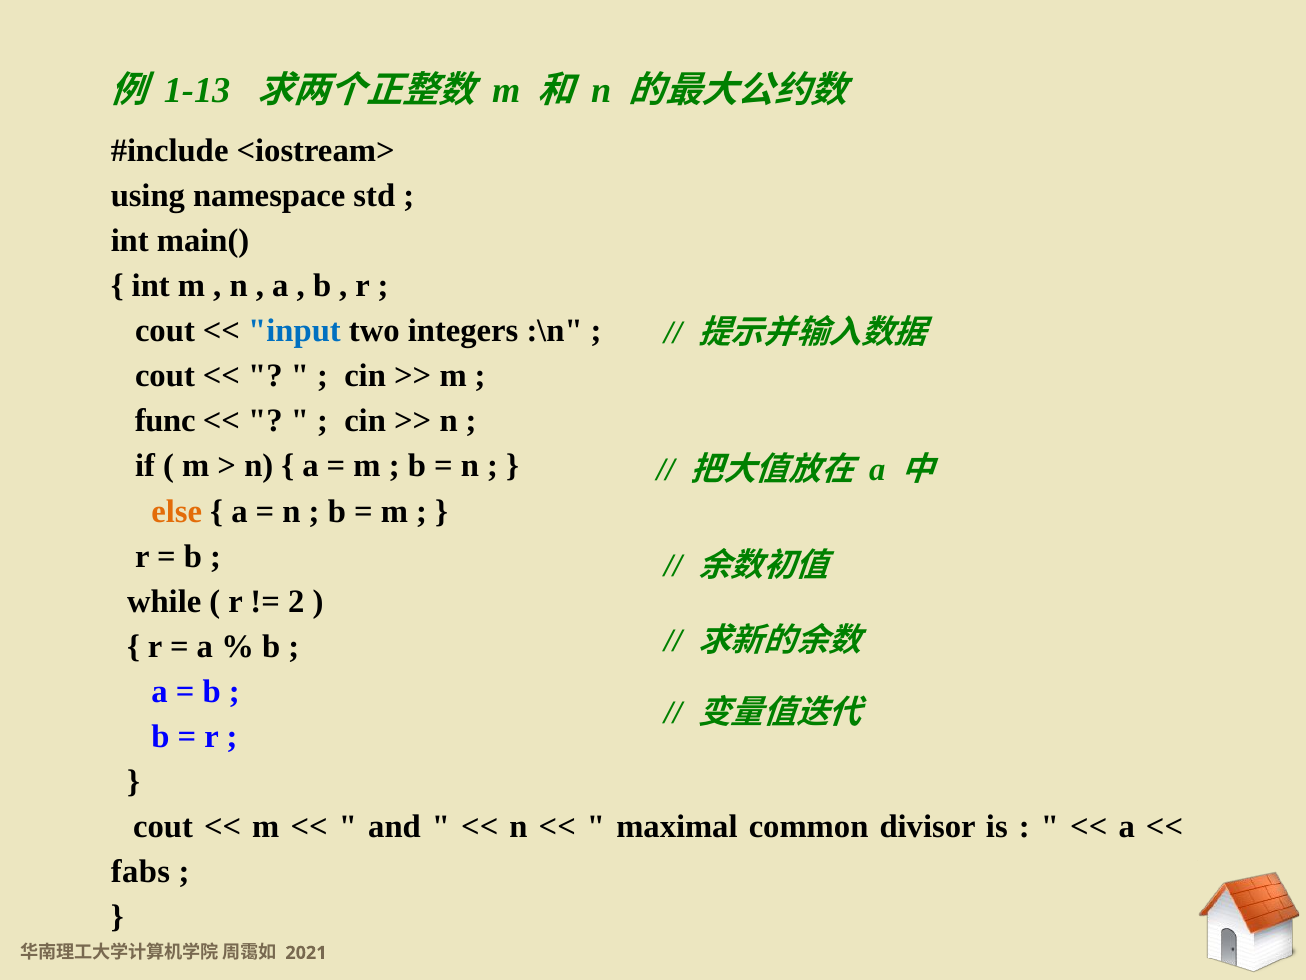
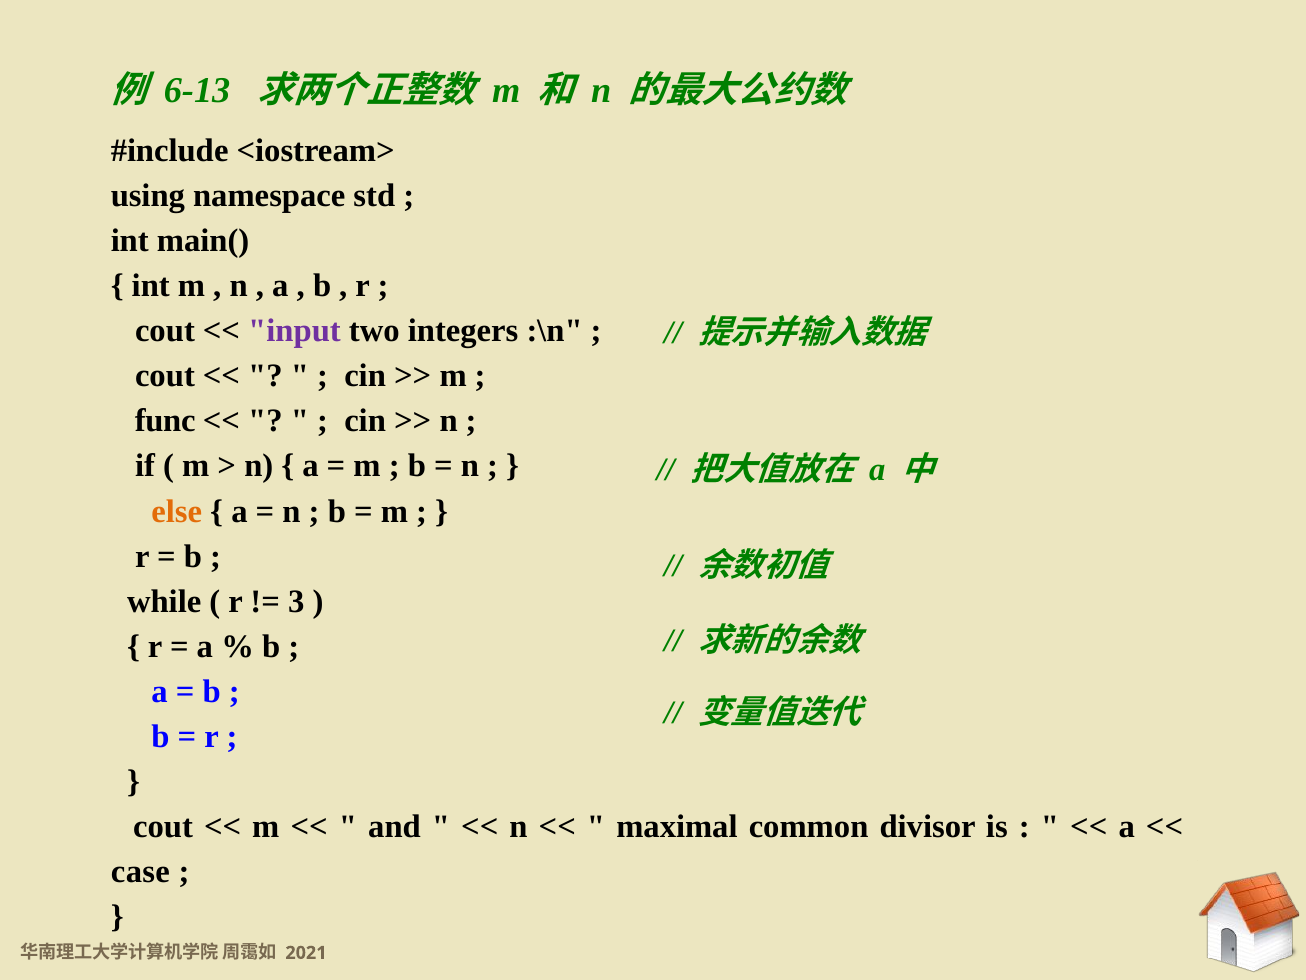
1-13: 1-13 -> 6-13 (197, 91)
input colour: blue -> purple (295, 331)
2: 2 -> 3 (296, 601)
fabs: fabs -> case (140, 871)
